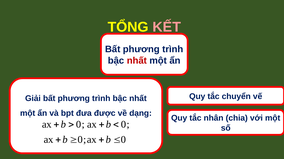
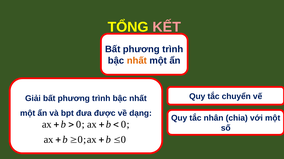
nhất colour: red -> orange (137, 61)
